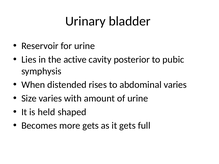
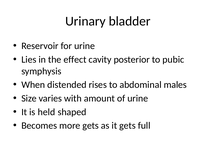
active: active -> effect (75, 60)
abdominal varies: varies -> males (175, 85)
